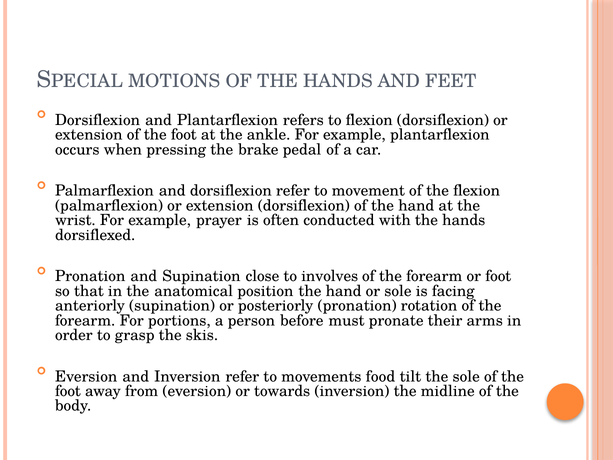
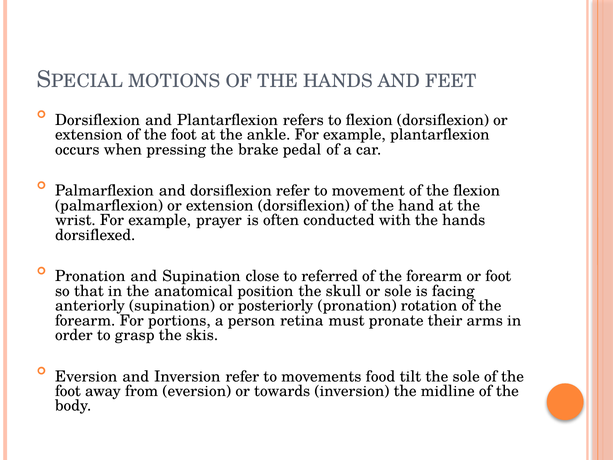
involves: involves -> referred (330, 276)
position the hand: hand -> skull (343, 291)
before: before -> retina (302, 320)
